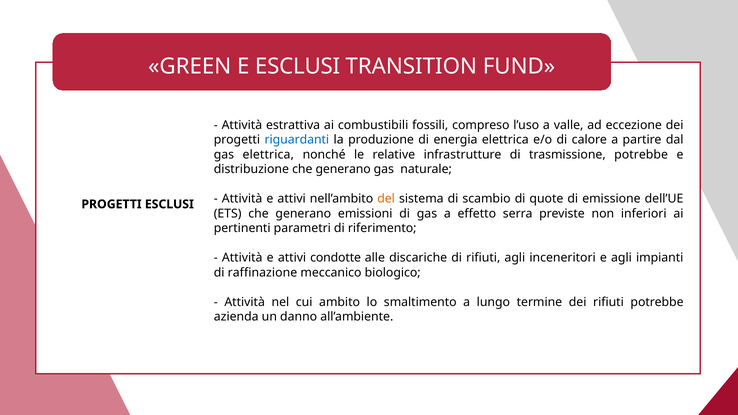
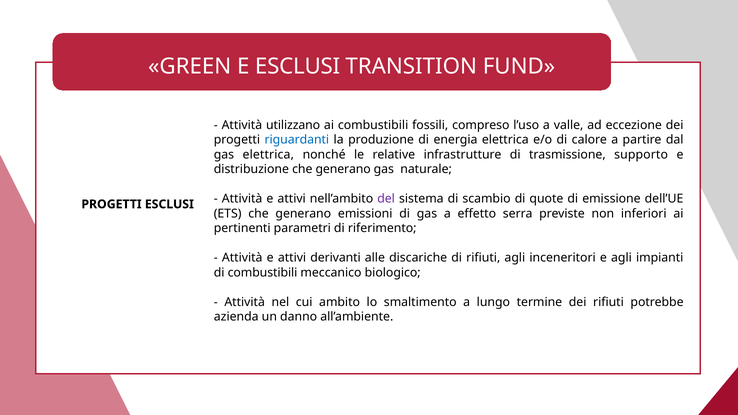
estrattiva: estrattiva -> utilizzano (293, 125)
trasmissione potrebbe: potrebbe -> supporto (641, 155)
del colour: orange -> purple (386, 199)
condotte: condotte -> derivanti (336, 258)
di raffinazione: raffinazione -> combustibili (263, 273)
